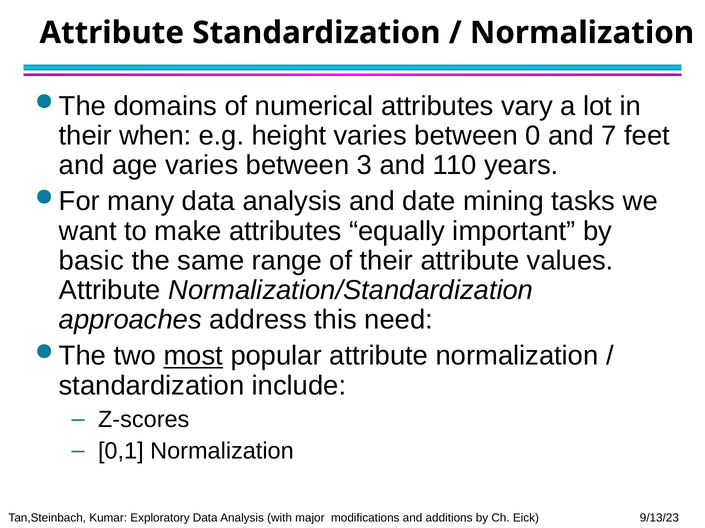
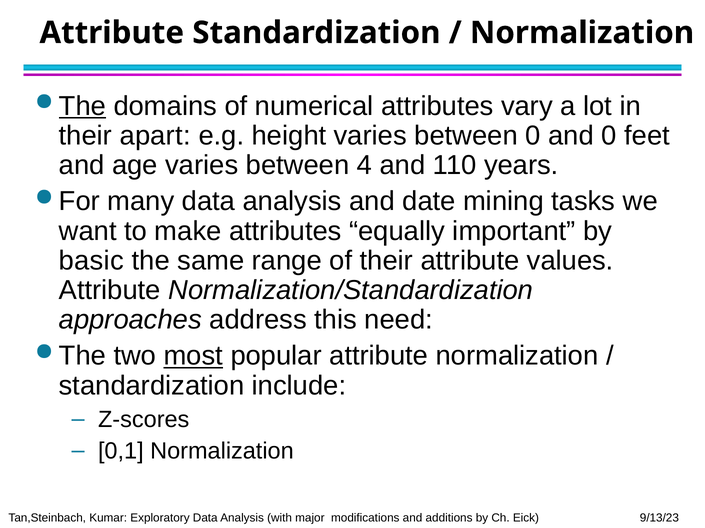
The underline: none -> present (82, 106)
when: when -> apart (155, 136)
and 7: 7 -> 0 (609, 136)
3: 3 -> 4 (364, 165)
